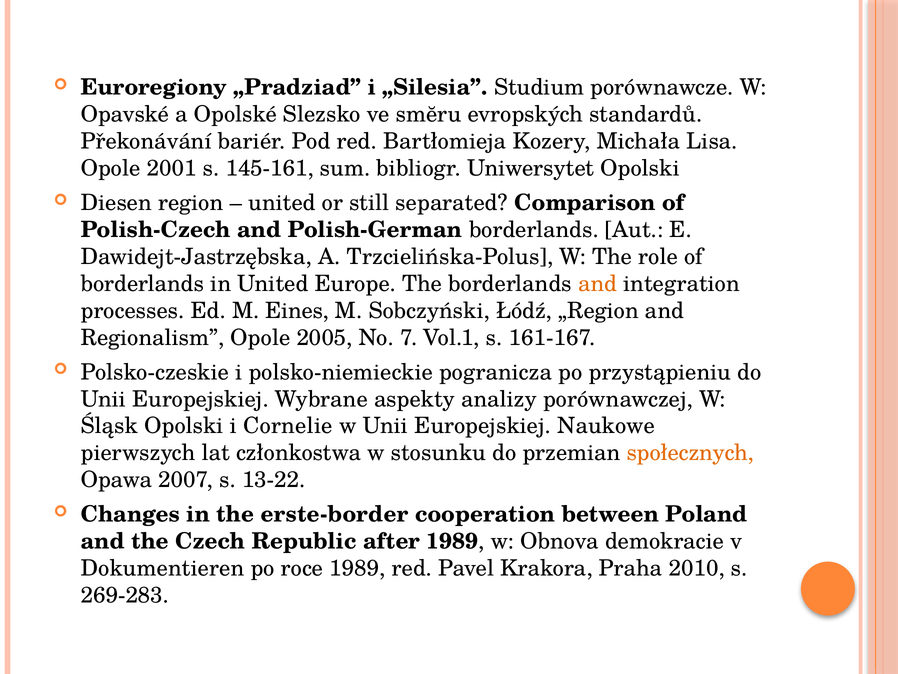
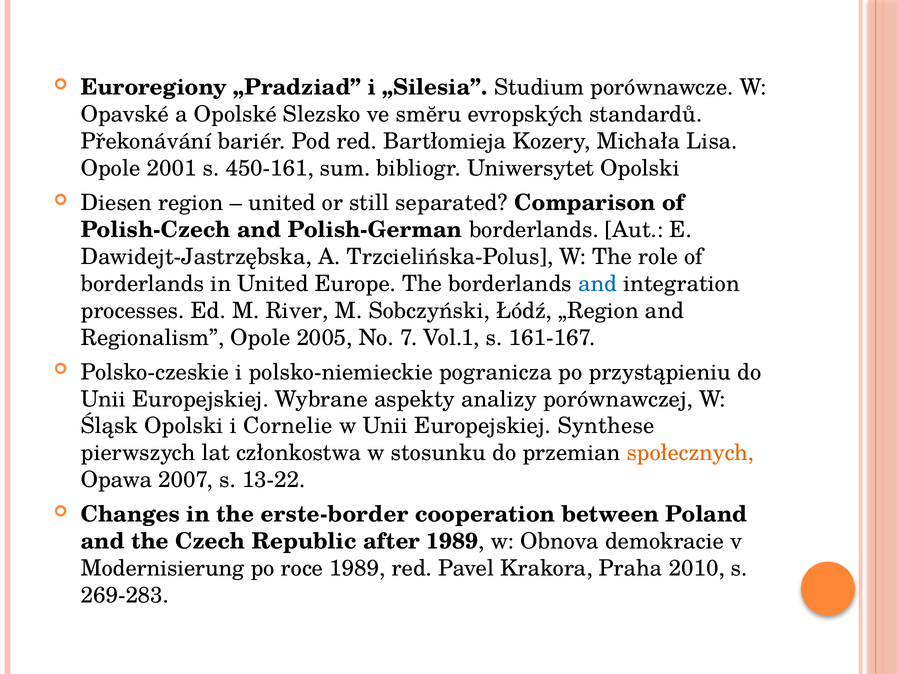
145-161: 145-161 -> 450-161 (270, 168)
and colour: orange -> blue (598, 284)
Eines: Eines -> River (297, 310)
Naukowe: Naukowe -> Synthese (606, 426)
Dokumentieren: Dokumentieren -> Modernisierung (163, 568)
